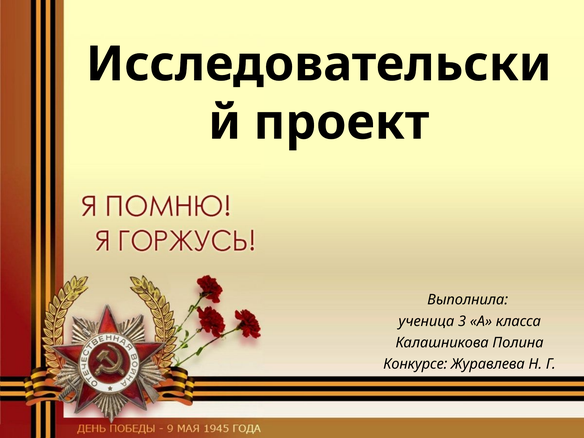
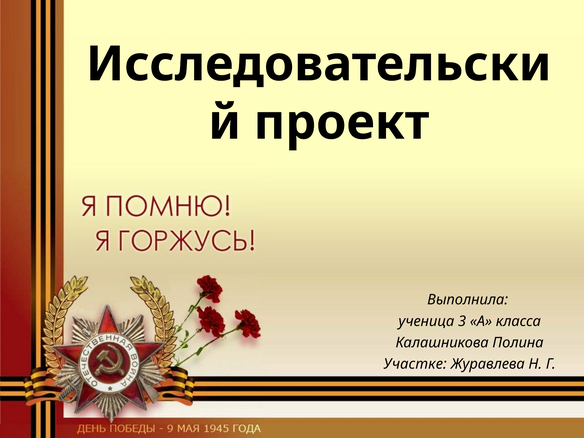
Конкурсе: Конкурсе -> Участке (415, 364)
